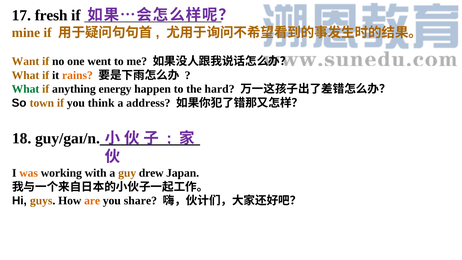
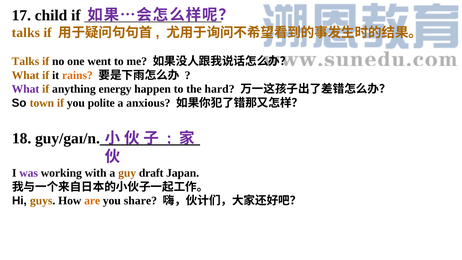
fresh: fresh -> child (51, 15)
mine: mine -> talks (26, 33)
Want: Want -> Talks (26, 61)
What colour: green -> purple (26, 89)
think: think -> polite (101, 103)
address: address -> anxious (148, 103)
was colour: orange -> purple (29, 173)
drew: drew -> draft (151, 173)
